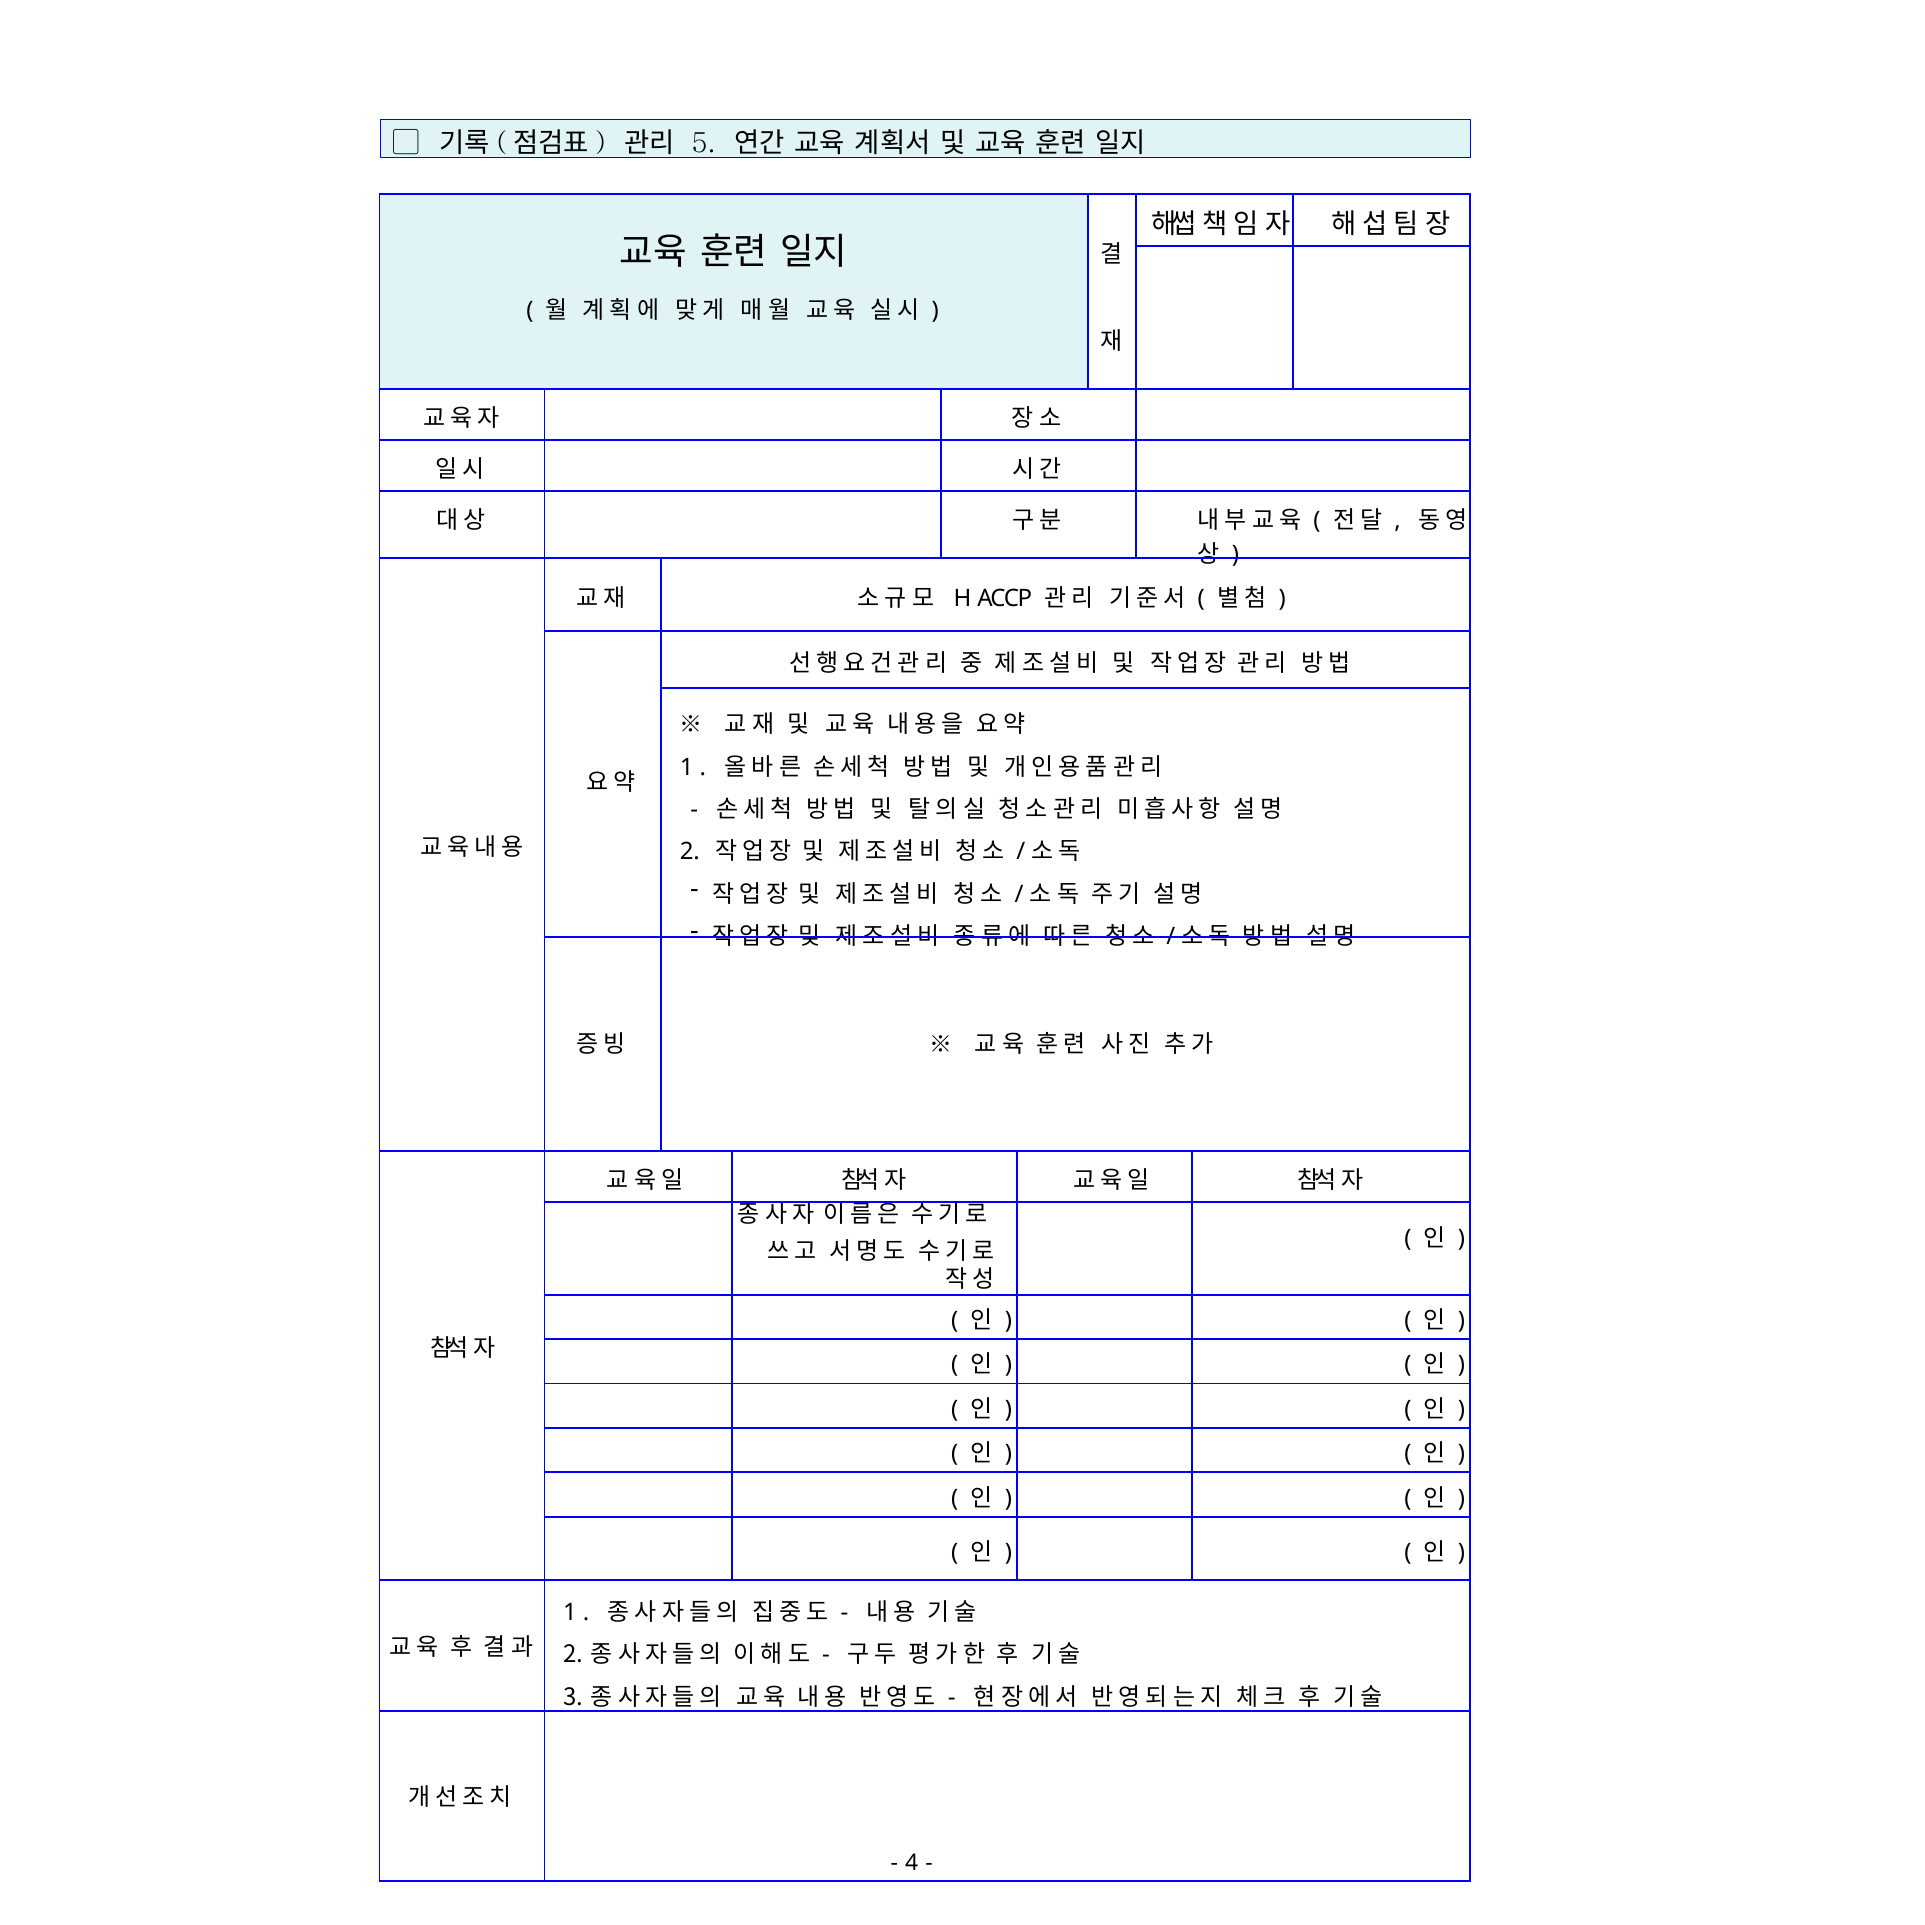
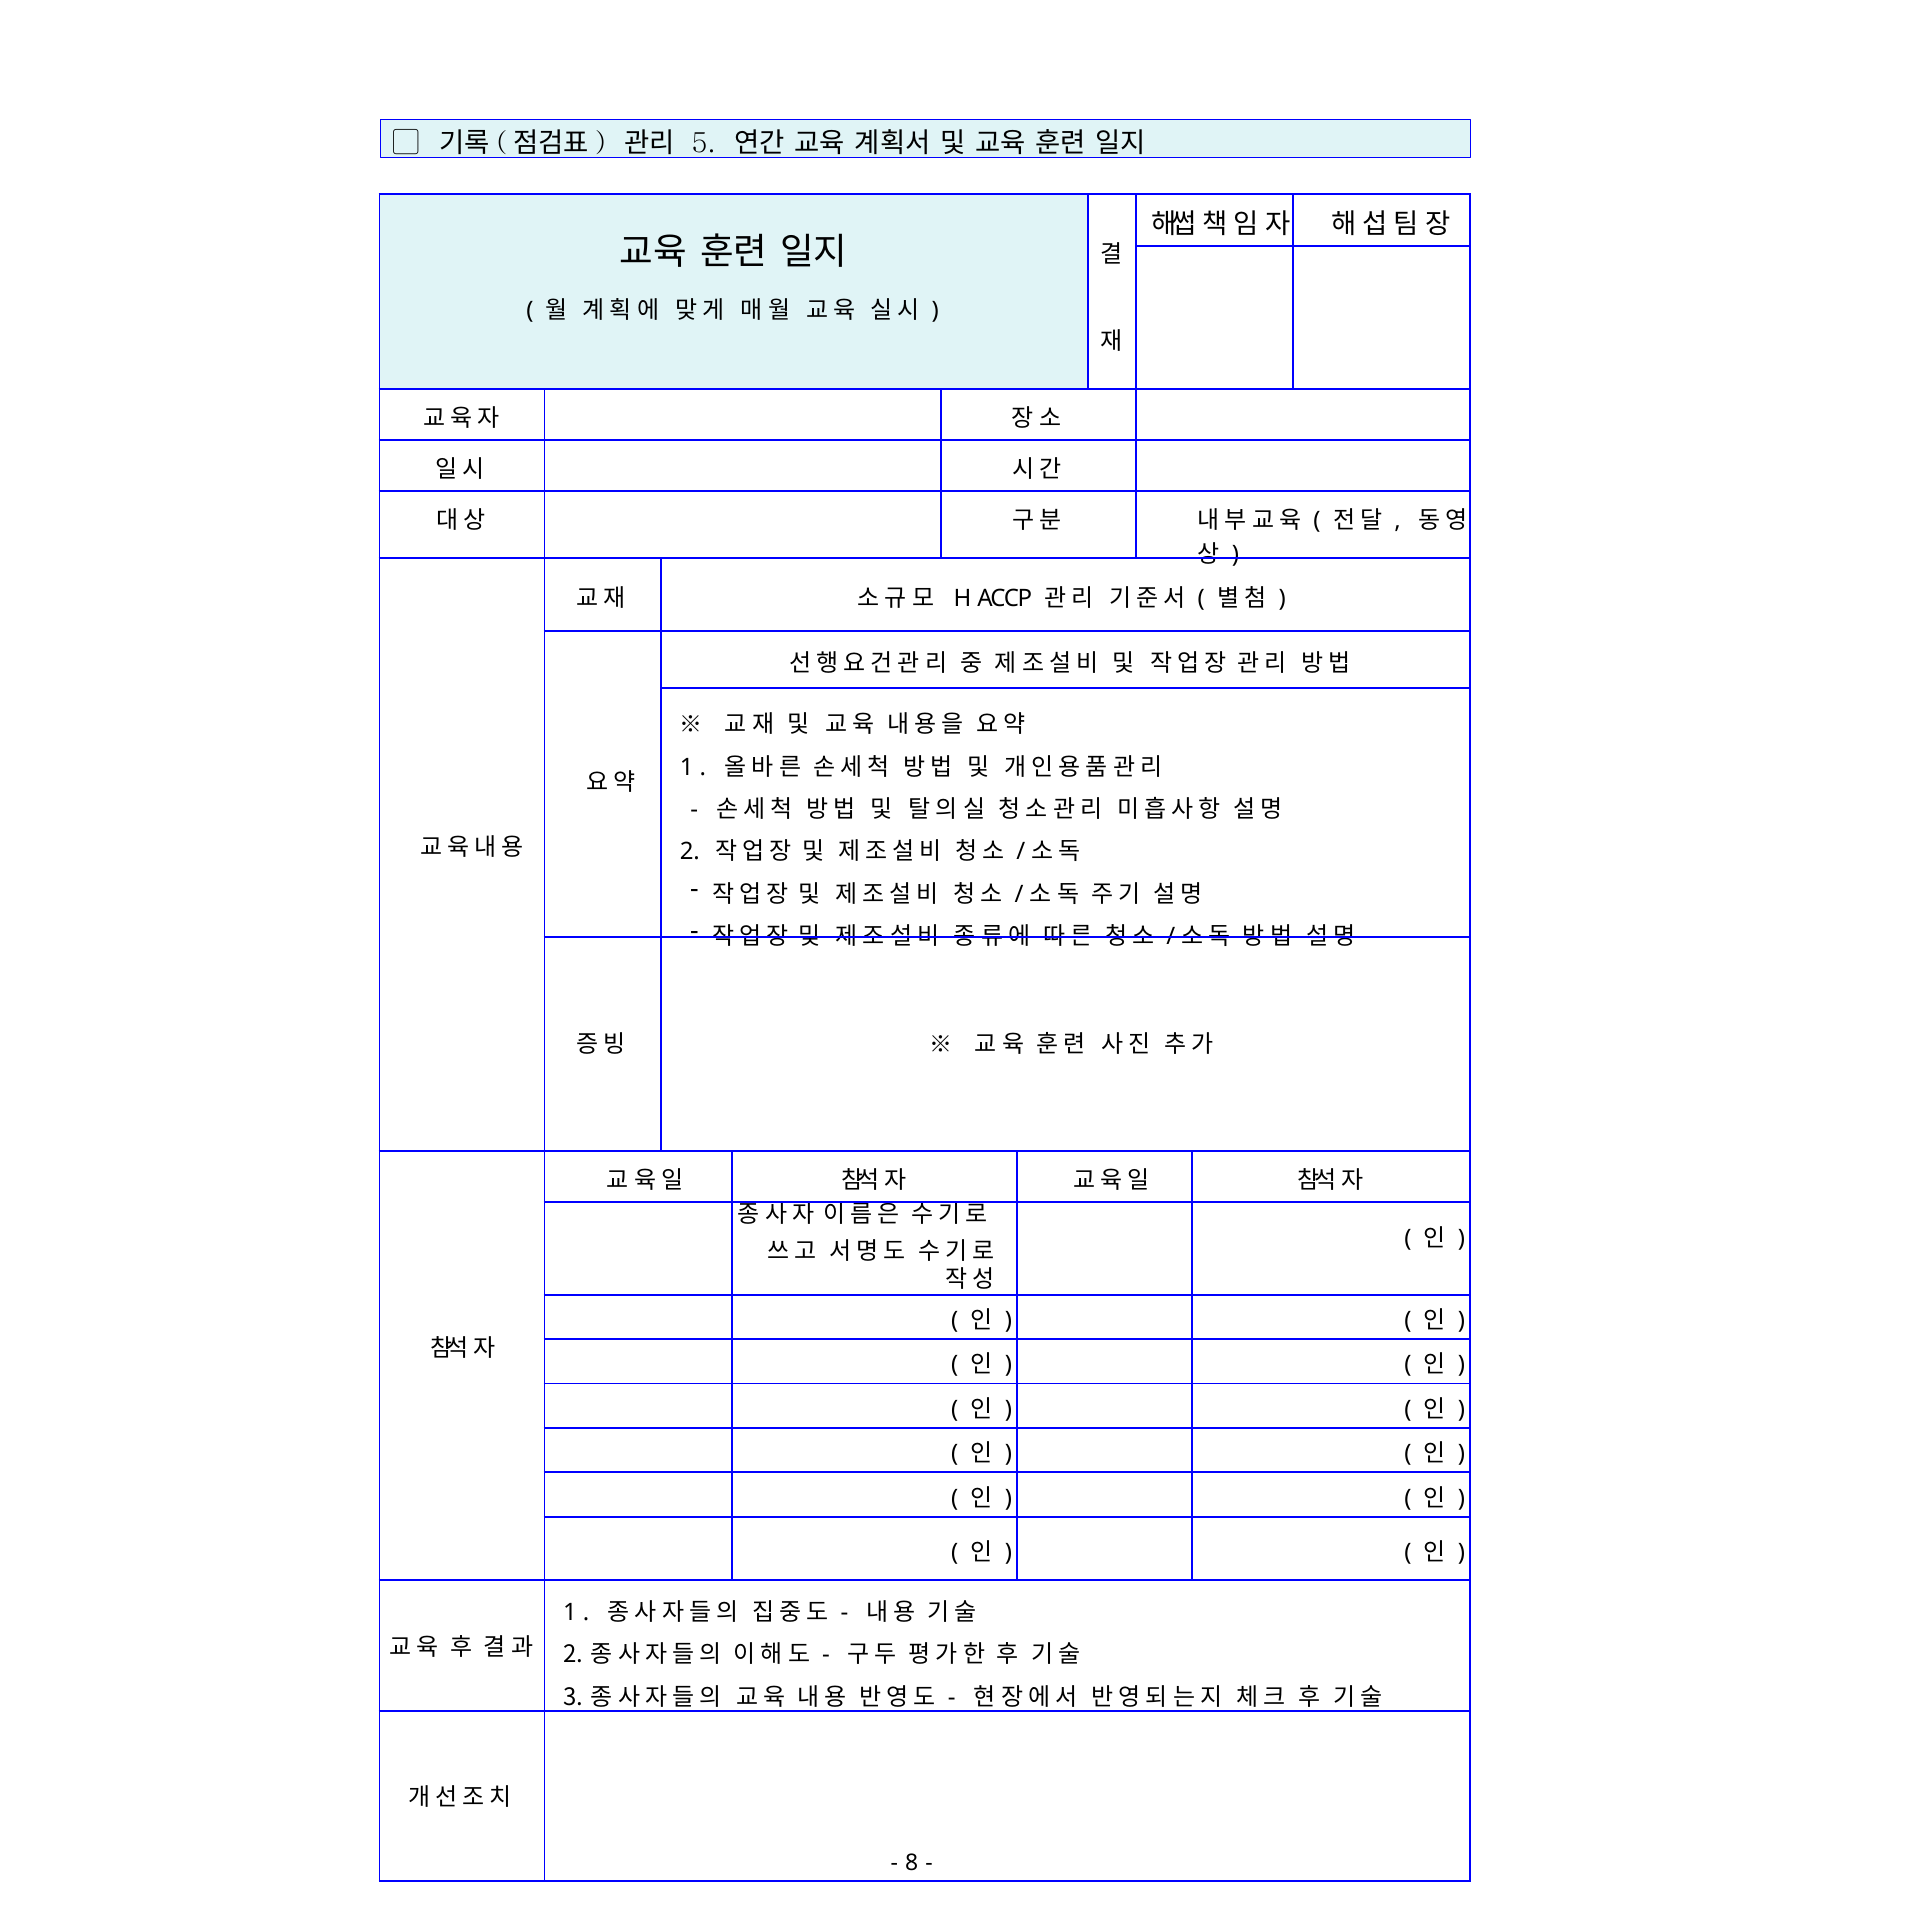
4: 4 -> 8 (912, 1863)
